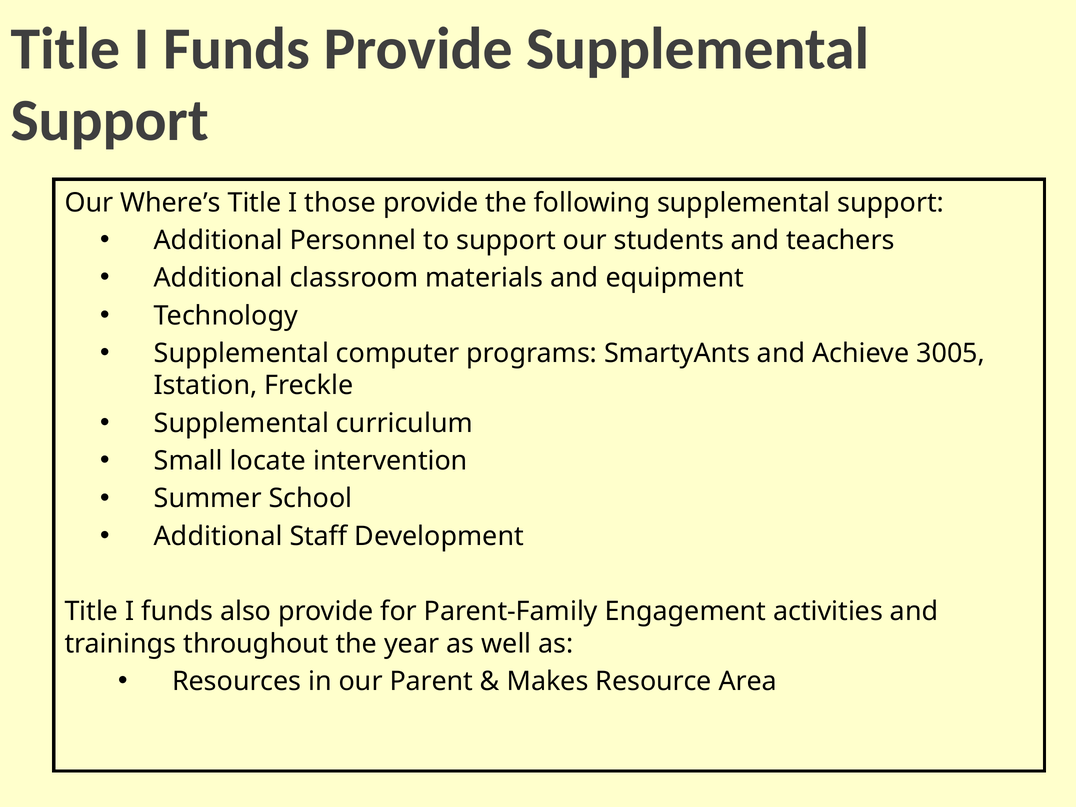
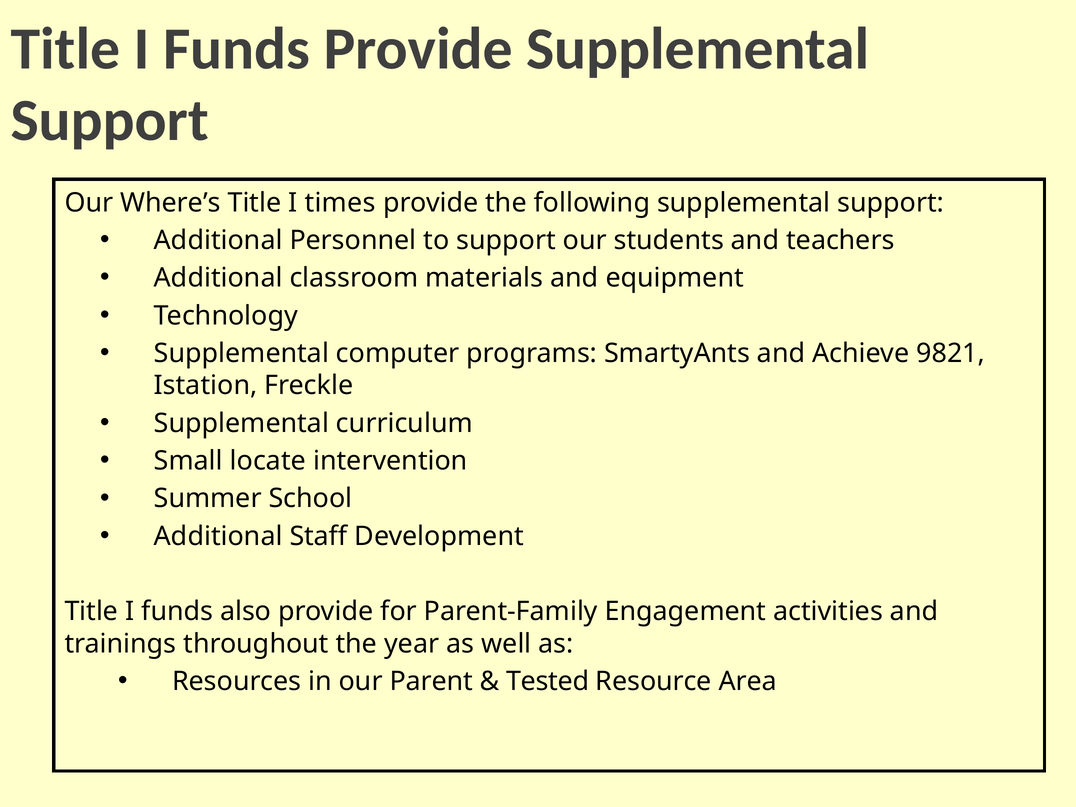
those: those -> times (340, 203)
3005: 3005 -> 9821 (951, 353)
Makes: Makes -> Tested (548, 681)
